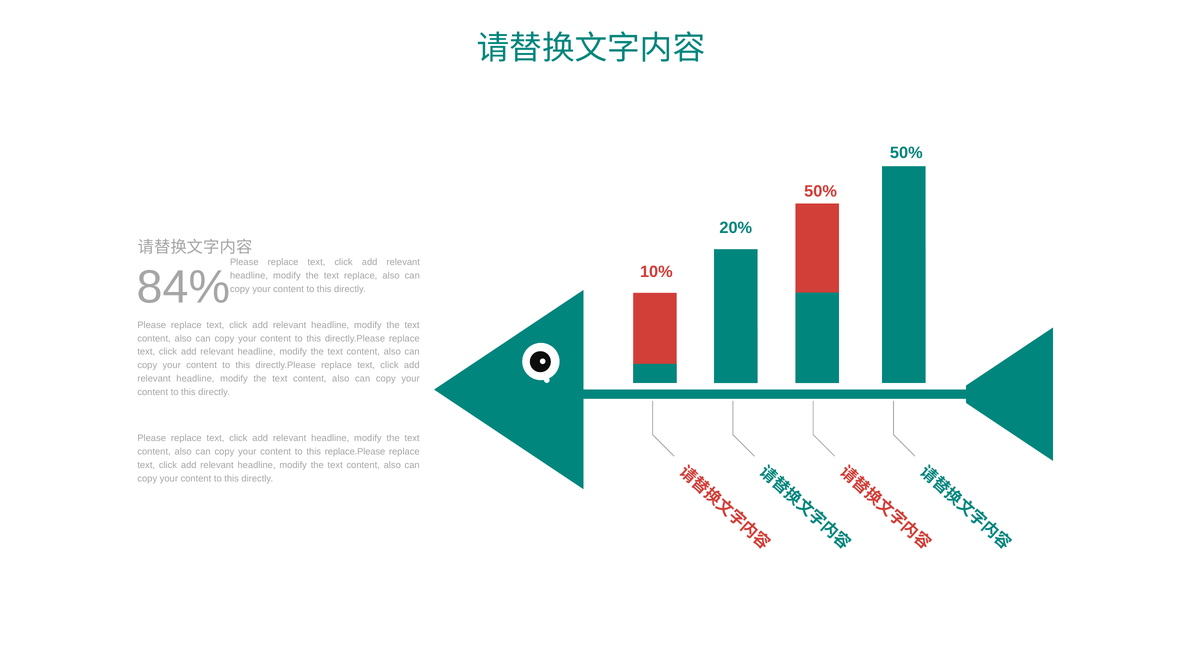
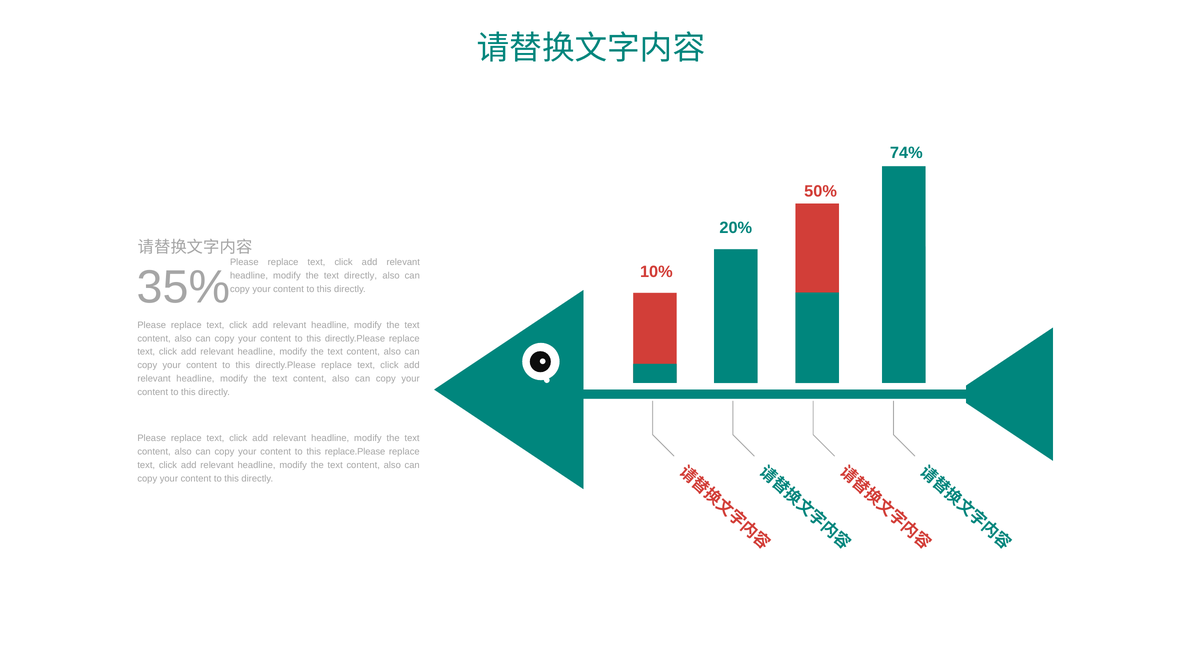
50%: 50% -> 74% (906, 153)
84%: 84% -> 35% (184, 287)
text replace: replace -> directly (361, 276)
